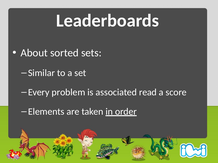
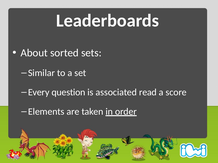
problem: problem -> question (69, 92)
